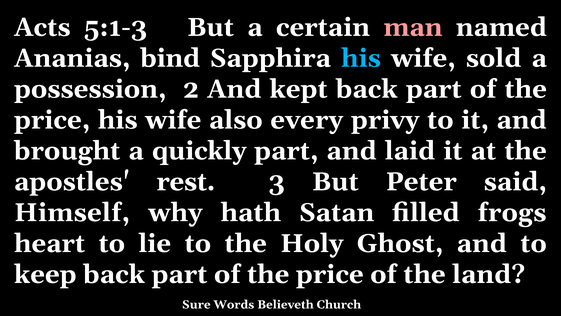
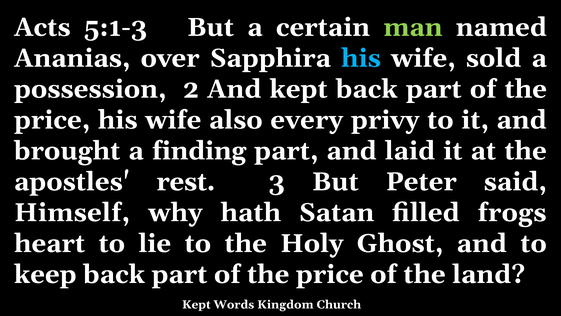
man colour: pink -> light green (413, 27)
bind: bind -> over (170, 58)
quickly: quickly -> finding (199, 151)
Sure: Sure -> Kept (196, 304)
Believeth: Believeth -> Kingdom (285, 304)
